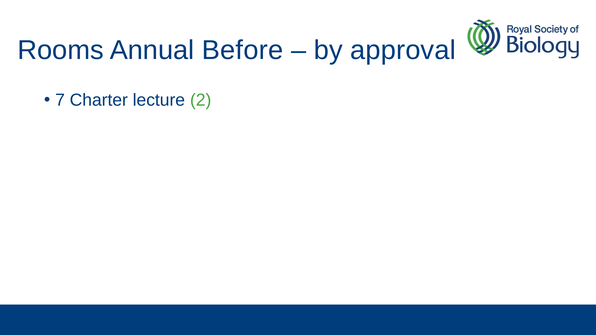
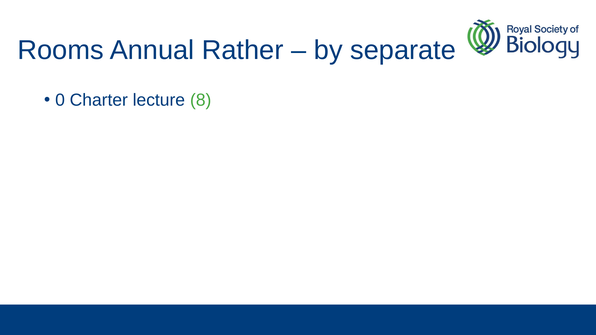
Before: Before -> Rather (243, 50)
approval: approval -> separate (403, 50)
7: 7 -> 0 (60, 100)
2: 2 -> 8 (201, 100)
